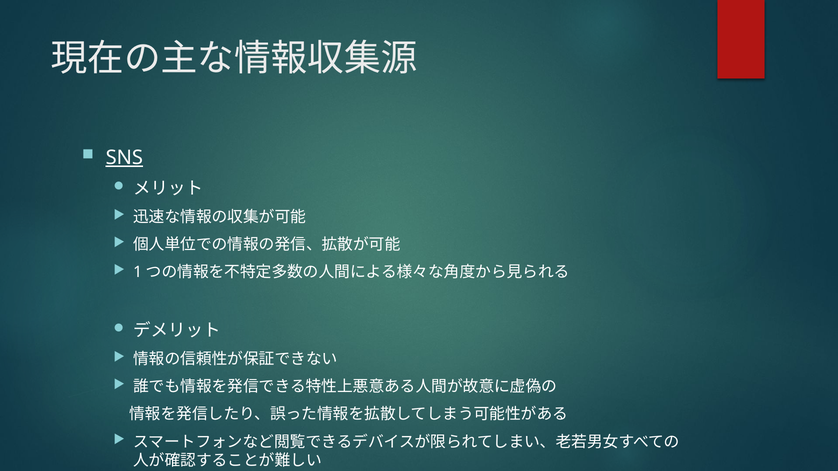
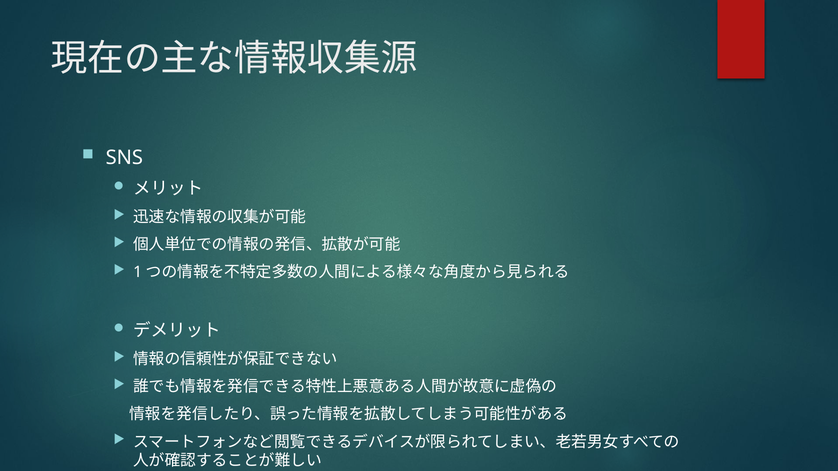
SNS underline: present -> none (124, 158)
